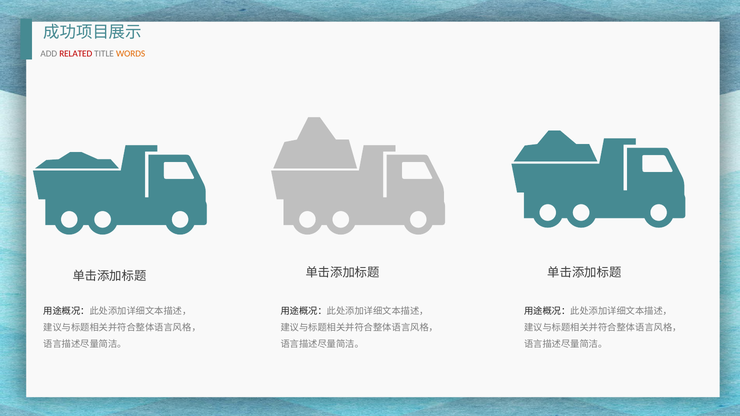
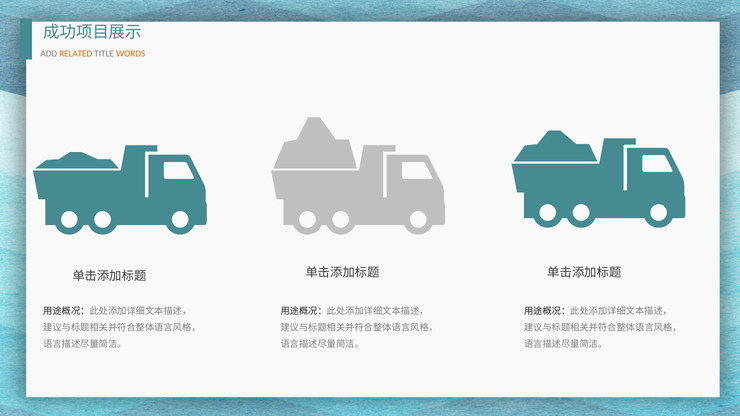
RELATED colour: red -> orange (76, 54)
